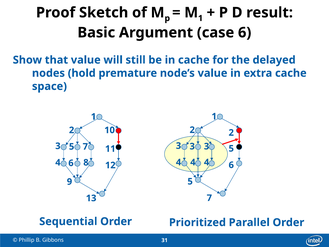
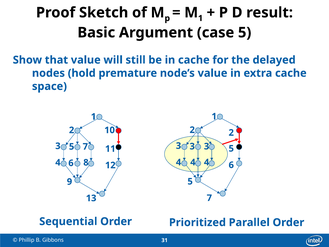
case 6: 6 -> 5 (245, 33)
